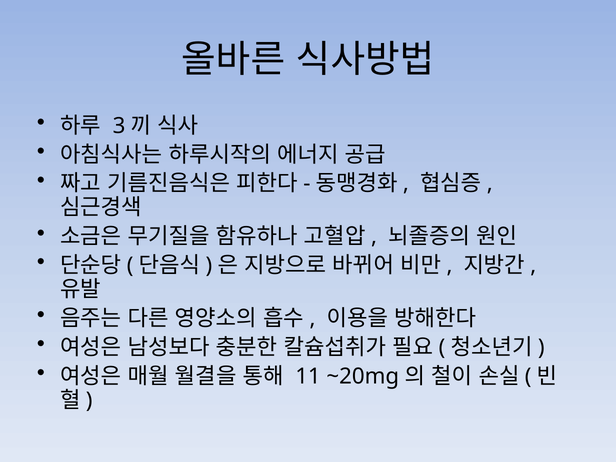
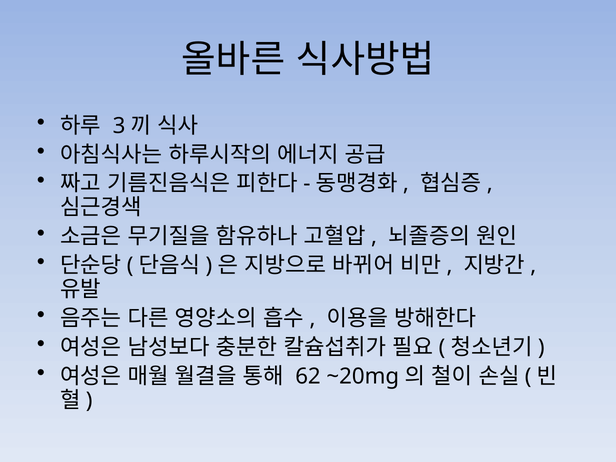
11: 11 -> 62 (308, 376)
